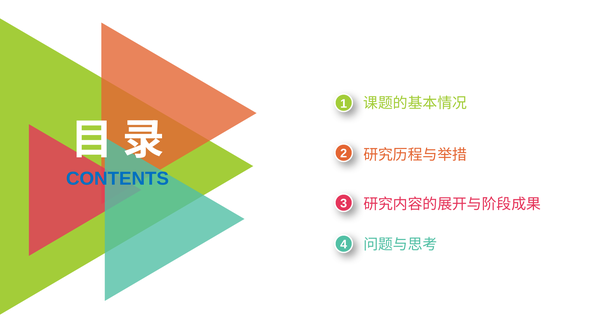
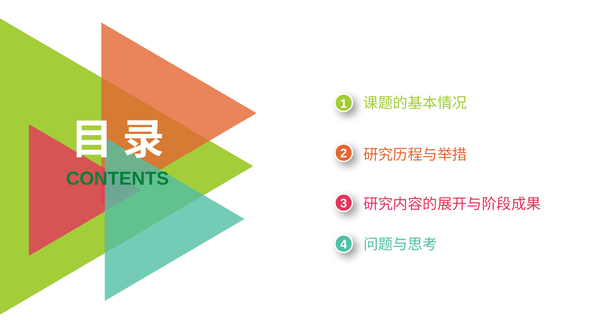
CONTENTS colour: blue -> green (117, 179)
